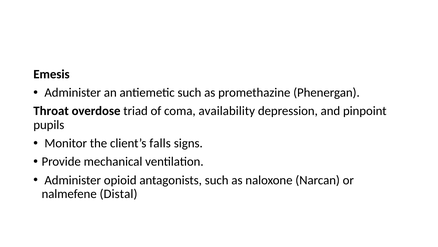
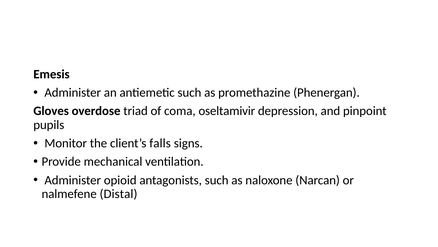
Throat: Throat -> Gloves (51, 111)
availability: availability -> oseltamivir (227, 111)
